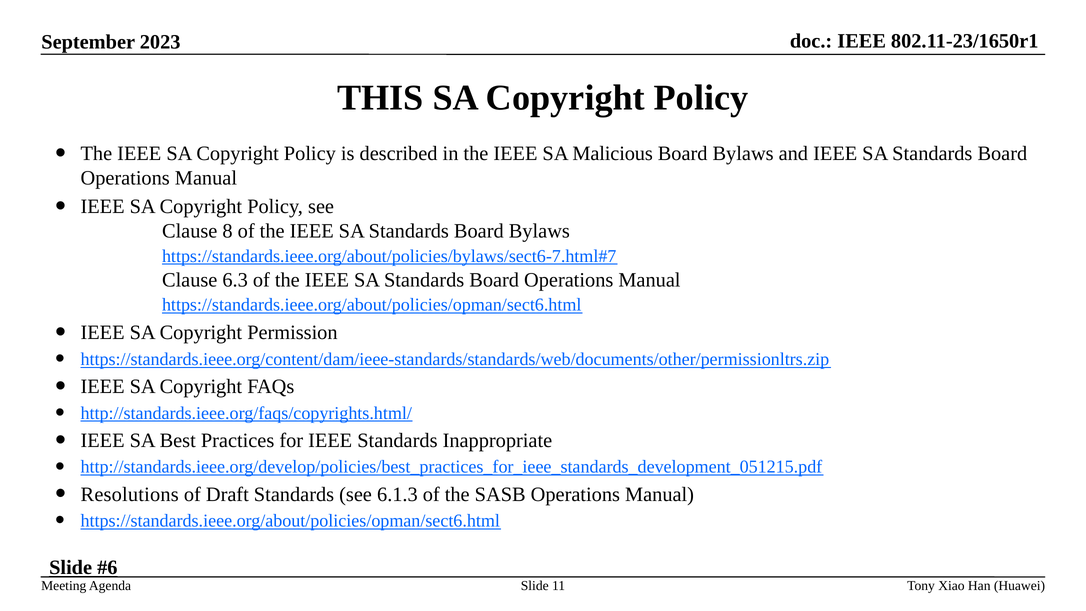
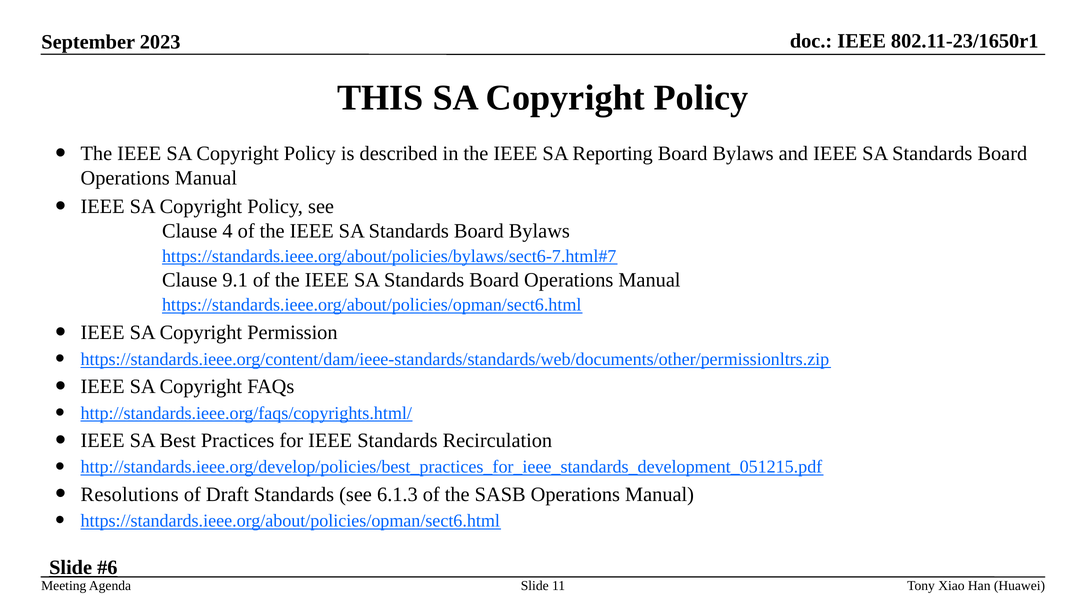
Malicious: Malicious -> Reporting (613, 153)
8: 8 -> 4 (228, 231)
6.3: 6.3 -> 9.1 (235, 280)
Inappropriate: Inappropriate -> Recirculation (497, 440)
